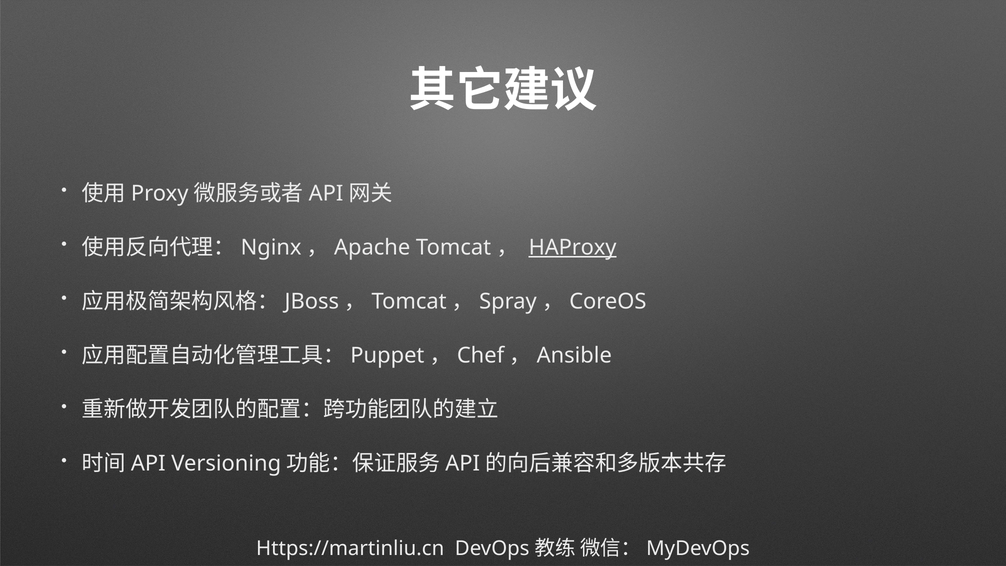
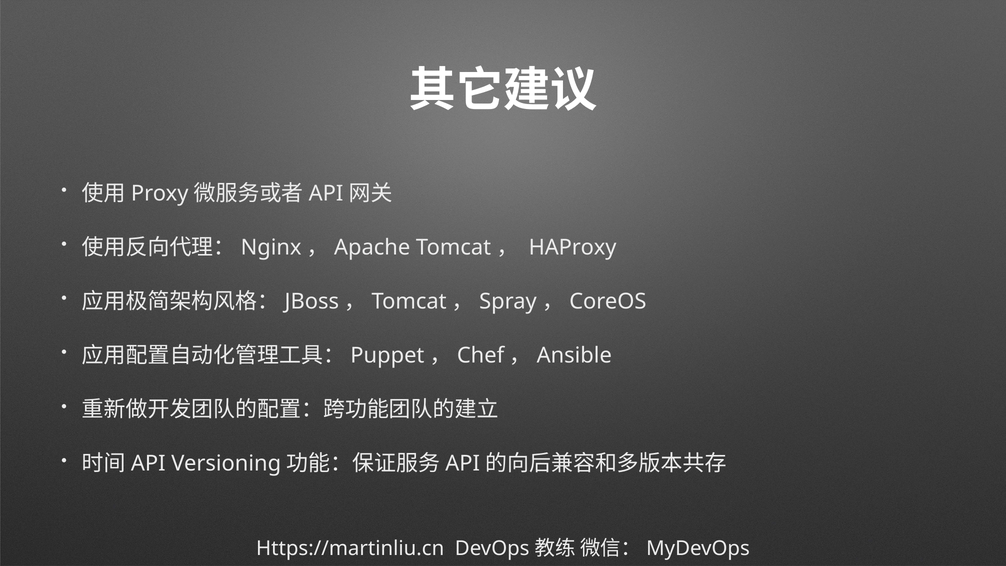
HAProxy underline: present -> none (573, 247)
